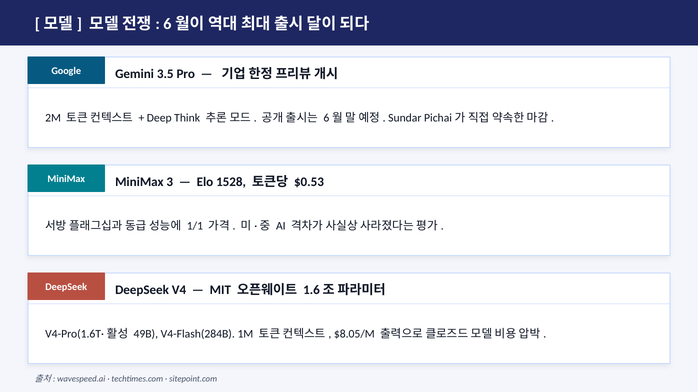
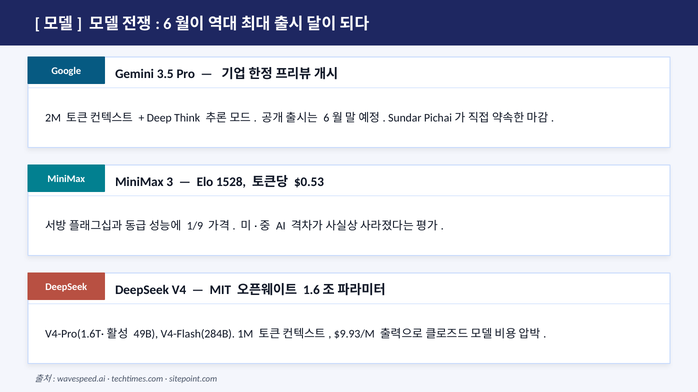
1/1: 1/1 -> 1/9 (195, 226)
$8.05/M: $8.05/M -> $9.93/M (354, 334)
